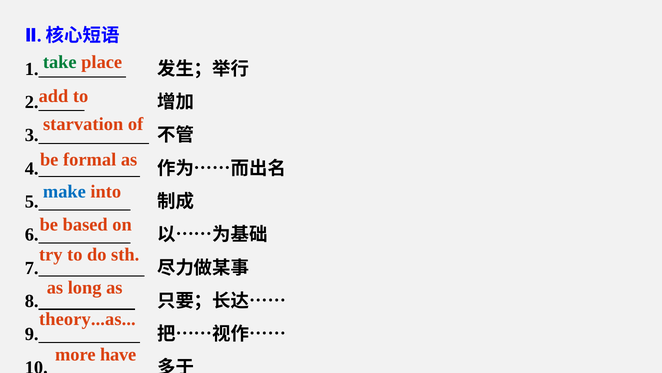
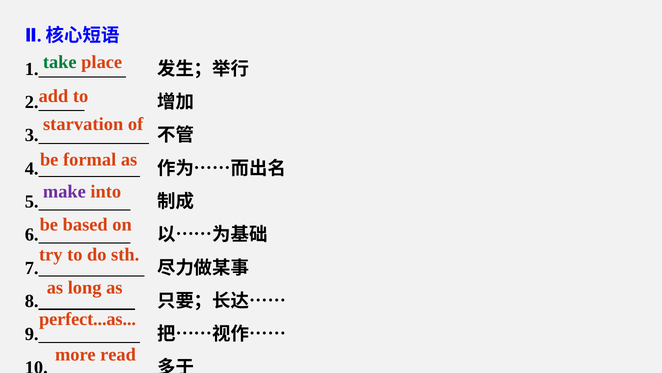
make colour: blue -> purple (64, 192)
theory...as: theory...as -> perfect...as (88, 319)
have: have -> read (118, 354)
